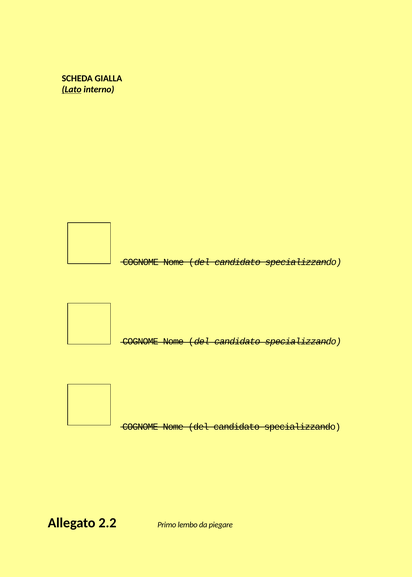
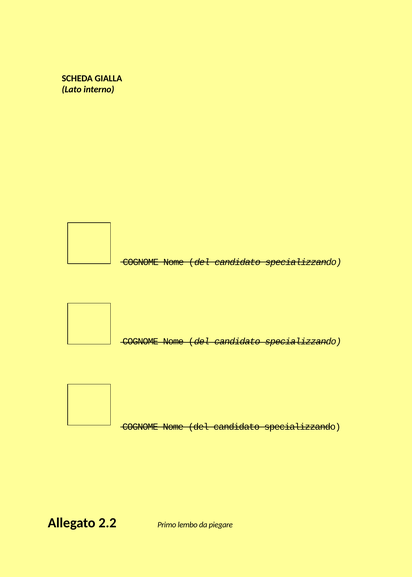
Lato underline: present -> none (72, 89)
